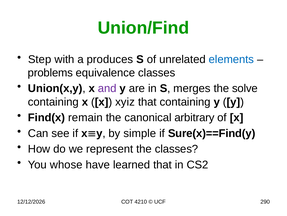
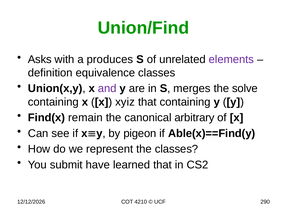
Step: Step -> Asks (40, 59)
elements colour: blue -> purple (231, 59)
problems: problems -> definition (50, 73)
simple: simple -> pigeon (140, 133)
Sure(x)==Find(y: Sure(x)==Find(y -> Able(x)==Find(y (212, 133)
whose: whose -> submit (66, 164)
